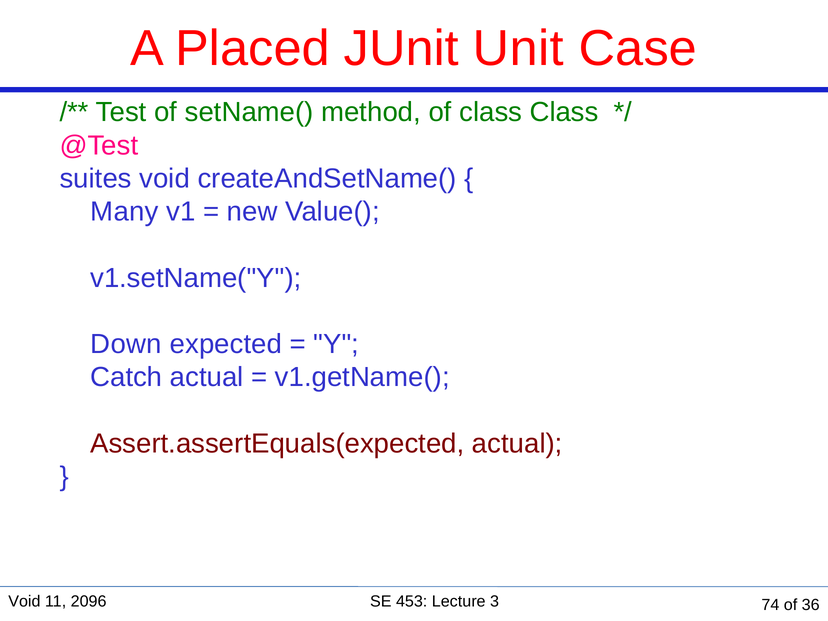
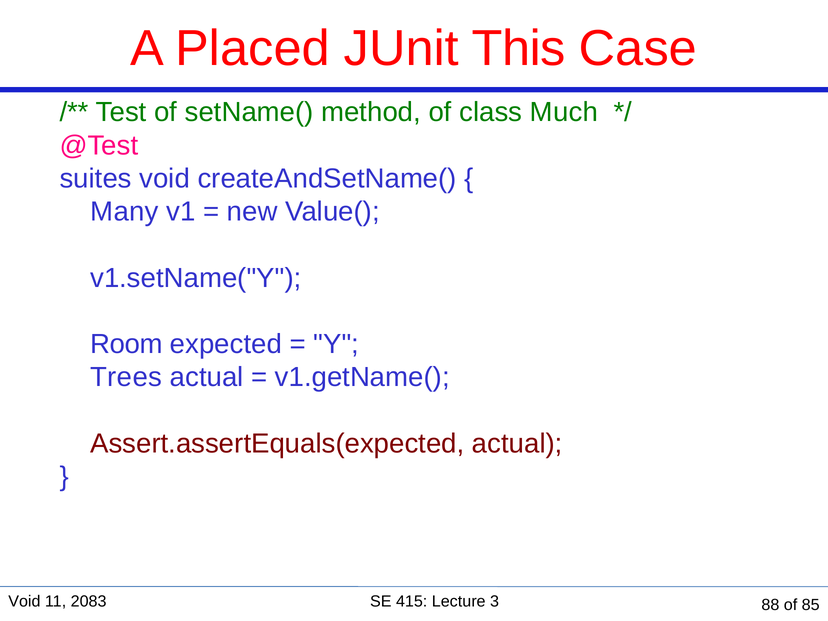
Unit: Unit -> This (519, 48)
class Class: Class -> Much (564, 112)
Down: Down -> Room (126, 344)
Catch: Catch -> Trees (126, 377)
2096: 2096 -> 2083 (89, 601)
453: 453 -> 415 (412, 601)
74: 74 -> 88 (770, 605)
36: 36 -> 85 (811, 605)
